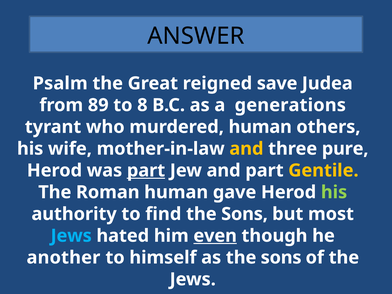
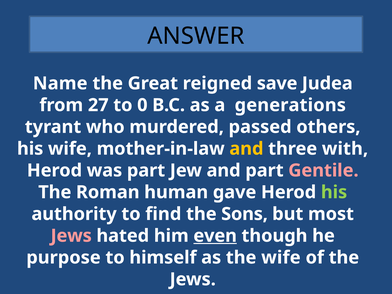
Psalm: Psalm -> Name (60, 83)
89: 89 -> 27 (98, 105)
8: 8 -> 0 (142, 105)
murdered human: human -> passed (260, 127)
pure: pure -> with (345, 149)
part underline: present -> none (146, 170)
Gentile colour: yellow -> pink (323, 170)
Jews colour: light blue -> pink (71, 236)
another: another -> purpose (63, 258)
as the sons: sons -> wife (281, 258)
